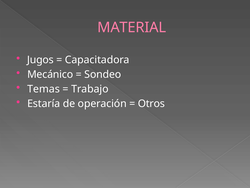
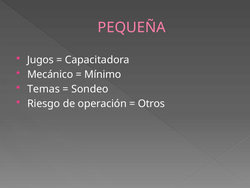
MATERIAL: MATERIAL -> PEQUEÑA (132, 27)
Sondeo: Sondeo -> Mínimo (103, 74)
Trabajo: Trabajo -> Sondeo (90, 89)
Estaría: Estaría -> Riesgo (44, 103)
